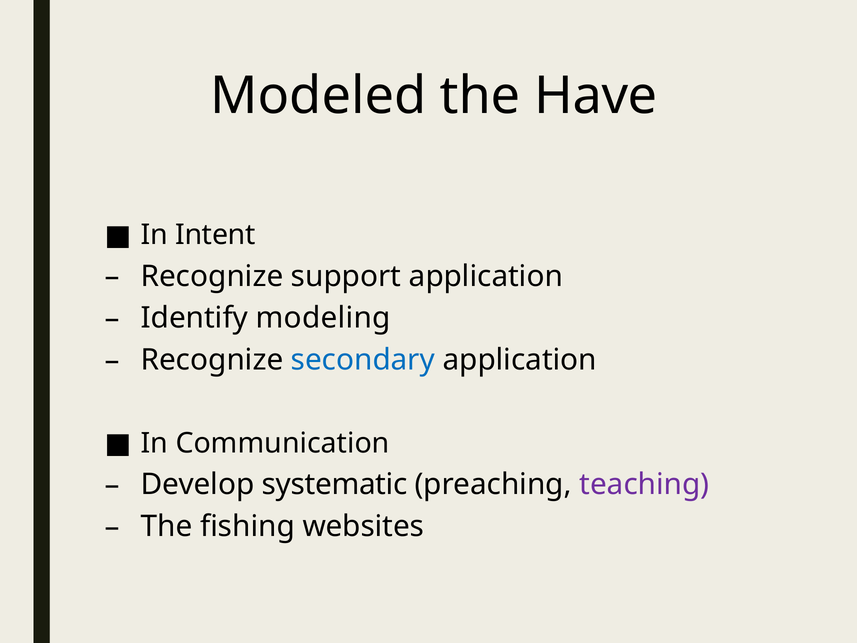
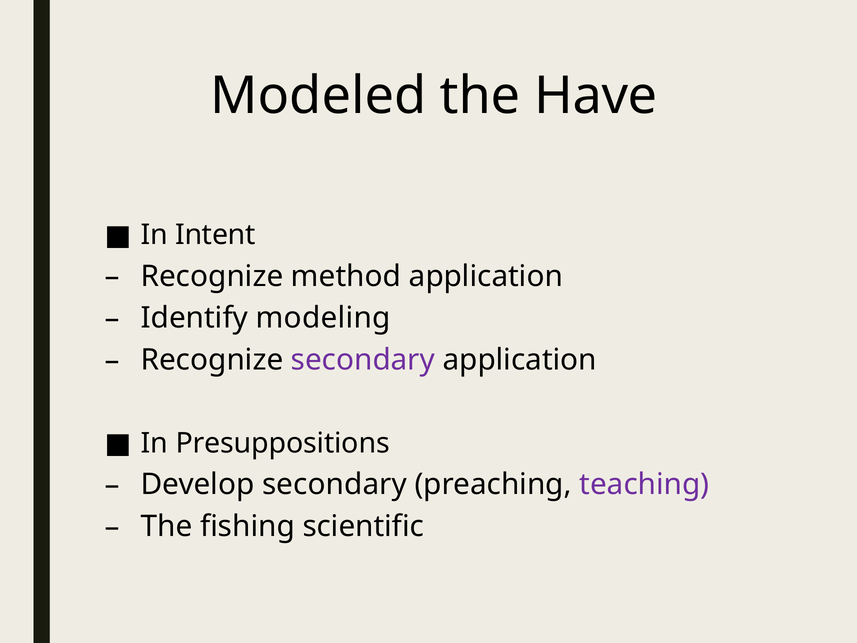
support: support -> method (346, 276)
secondary colour: blue -> purple (363, 360)
Communication: Communication -> Presuppositions (283, 443)
Develop systematic: systematic -> secondary (334, 484)
websites: websites -> scientific (363, 526)
